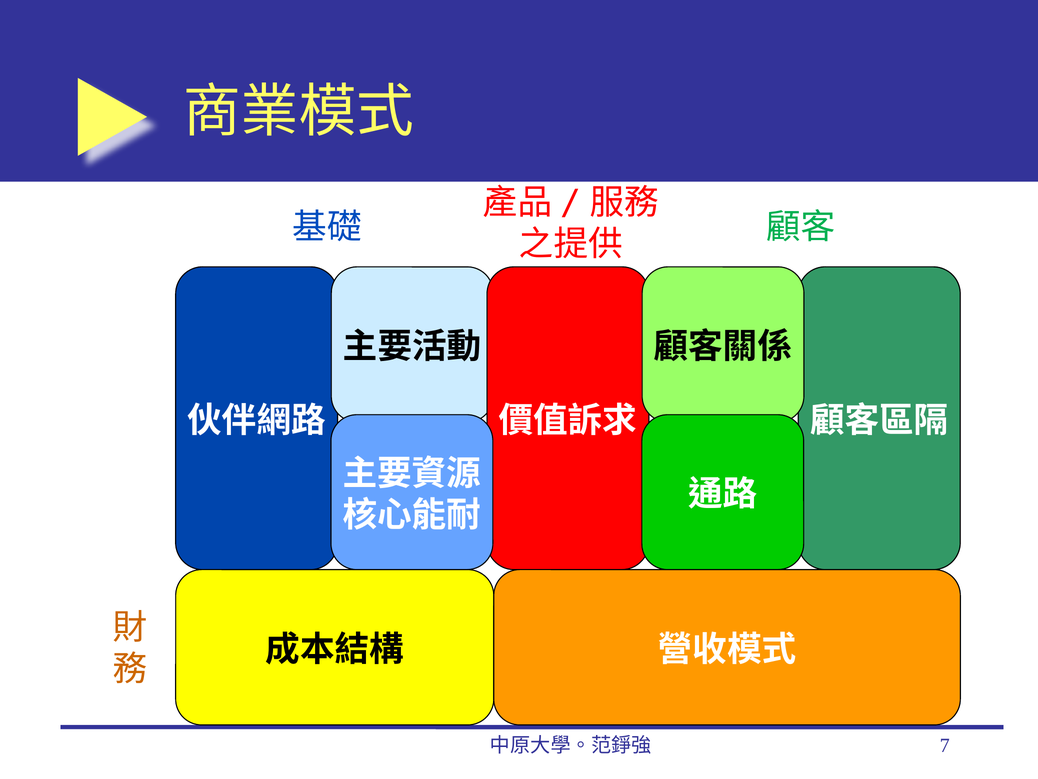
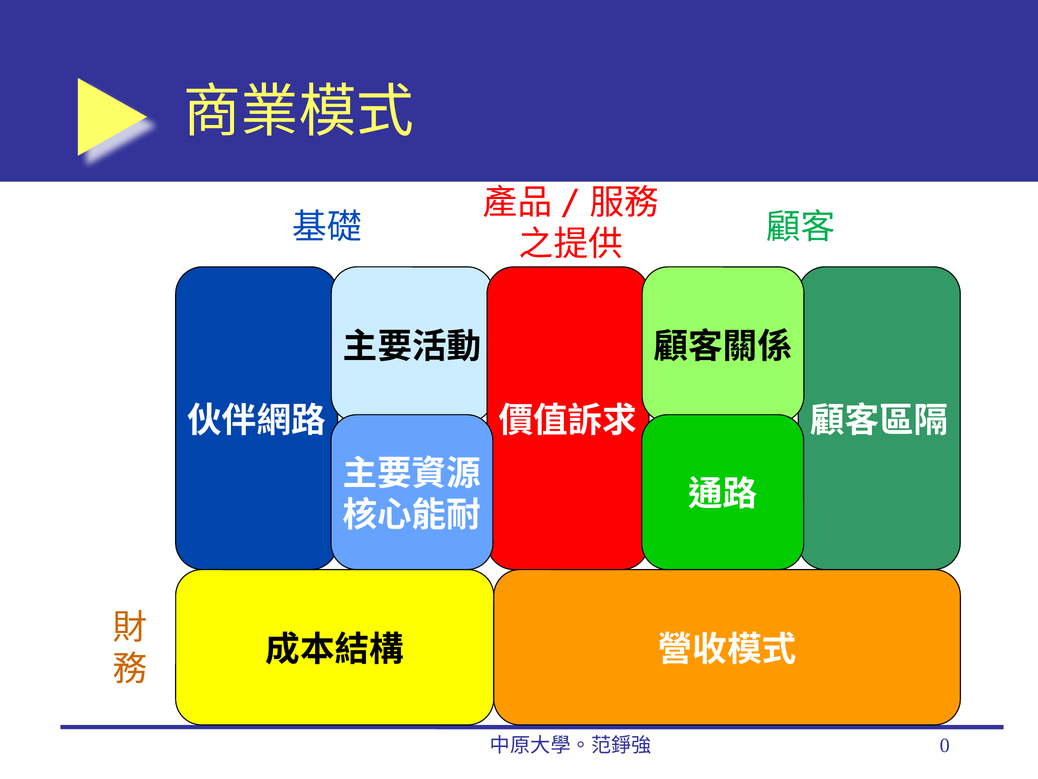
7: 7 -> 0 (945, 745)
